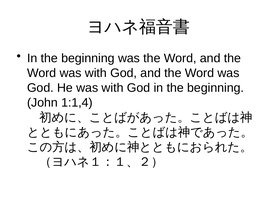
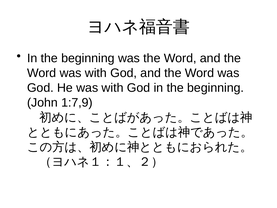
1:1,4: 1:1,4 -> 1:7,9 (77, 102)
